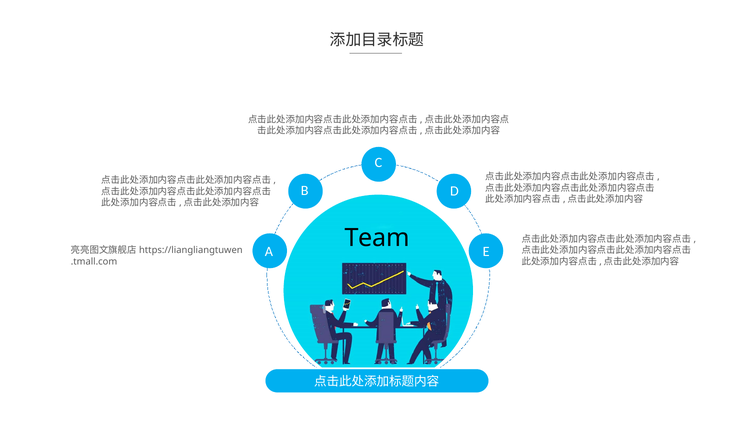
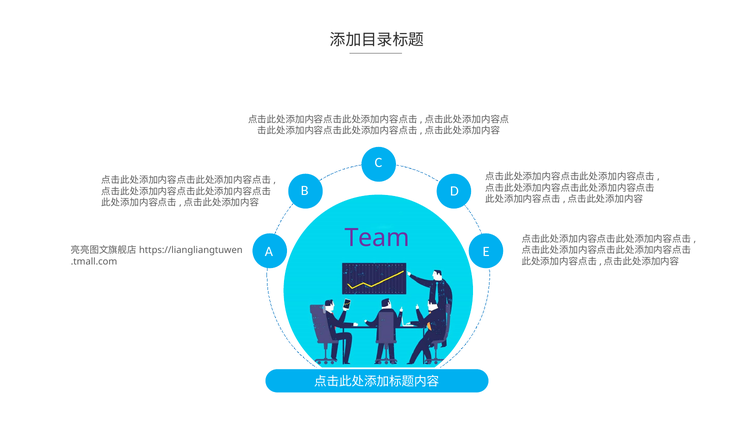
Team colour: black -> purple (377, 238)
